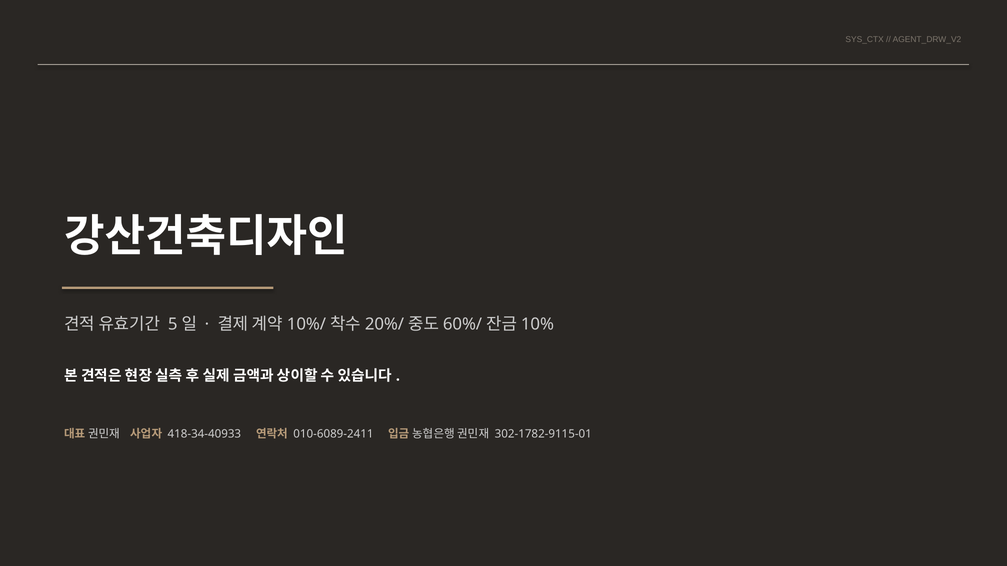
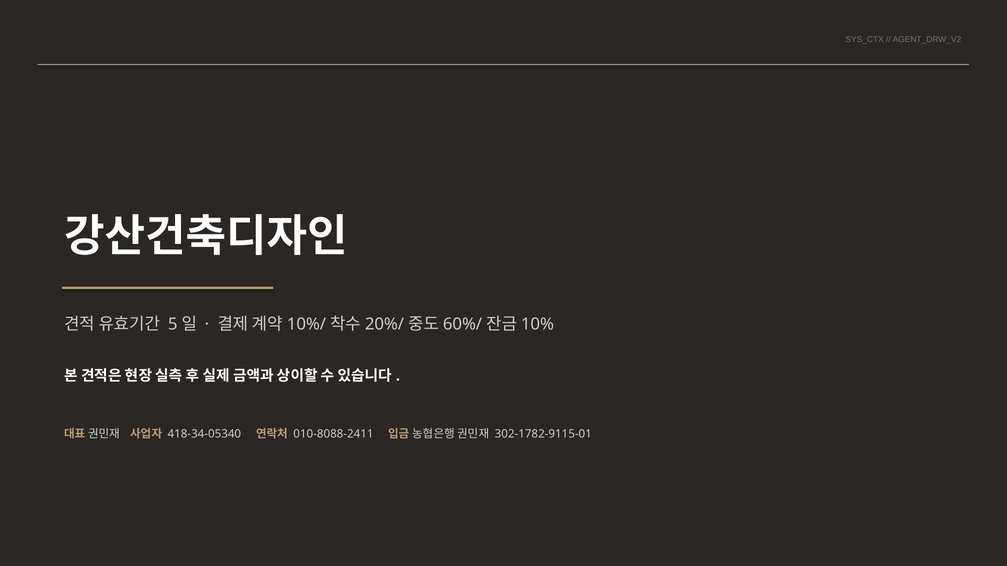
418-34-40933: 418-34-40933 -> 418-34-05340 (204, 434)
010-6089-2411: 010-6089-2411 -> 010-8088-2411 (333, 434)
